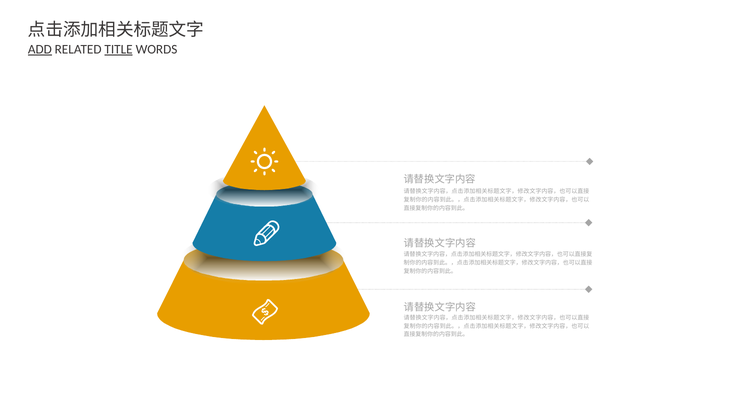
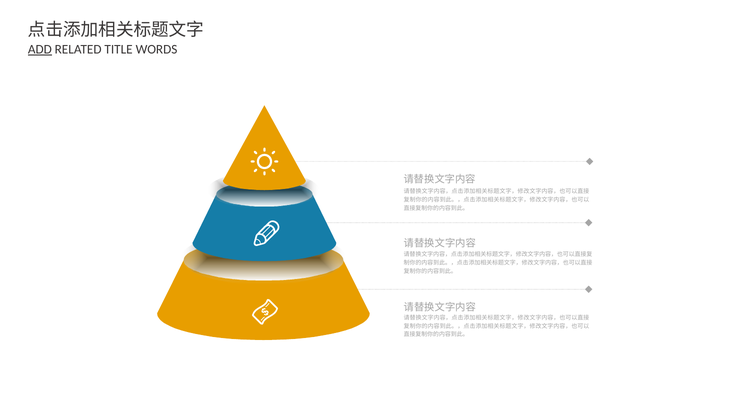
TITLE underline: present -> none (119, 49)
